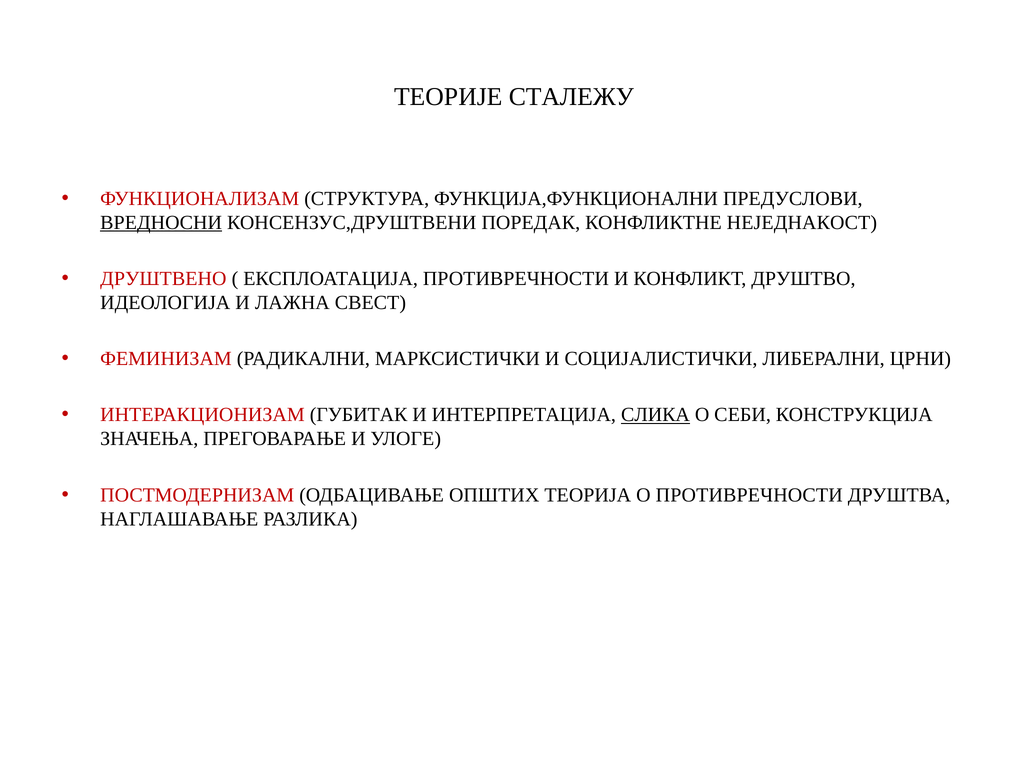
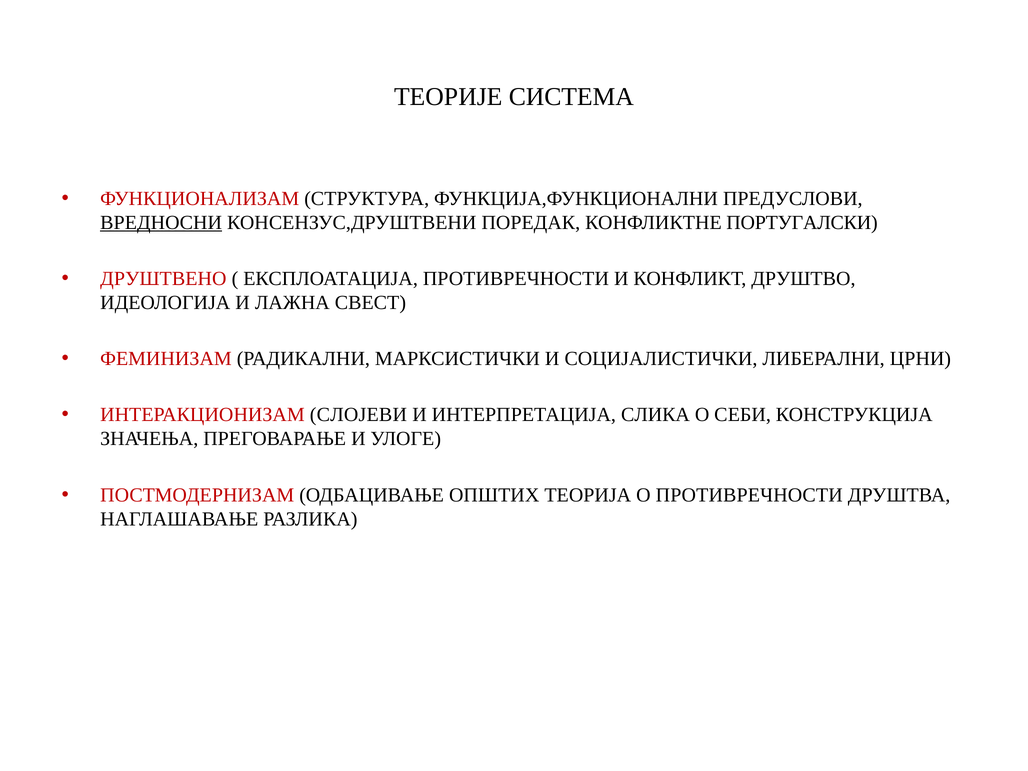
СТАЛЕЖУ: СТАЛЕЖУ -> СИСТЕМА (571, 97)
НЕЈЕДНАКОСТ: НЕЈЕДНАКОСТ -> ПОРТУГАЛСКИ (802, 223)
ГУБИТАК: ГУБИТАК -> СЛОЈЕВИ (358, 415)
СЛИКА underline: present -> none (655, 415)
